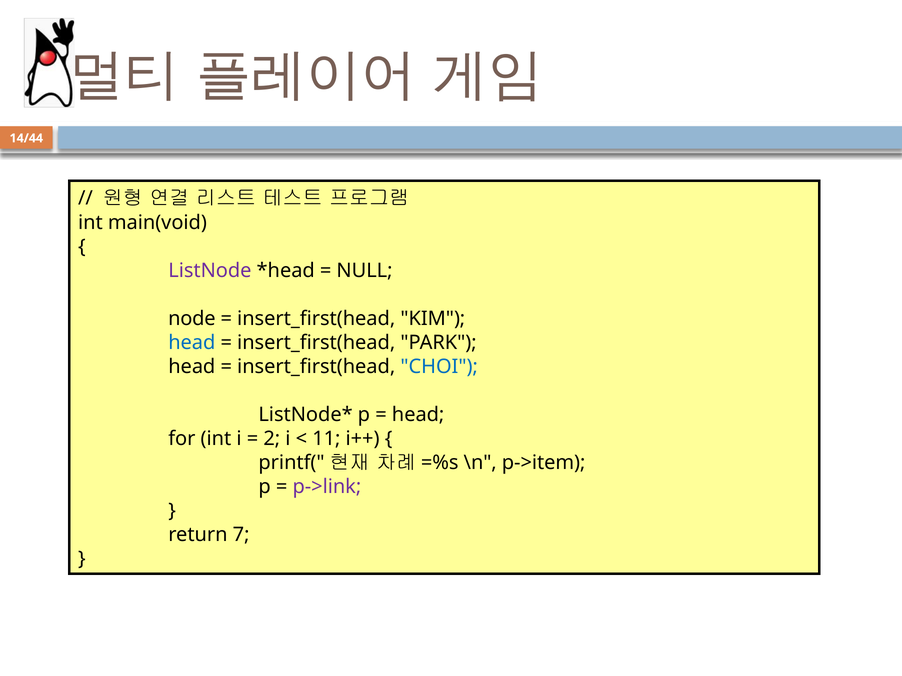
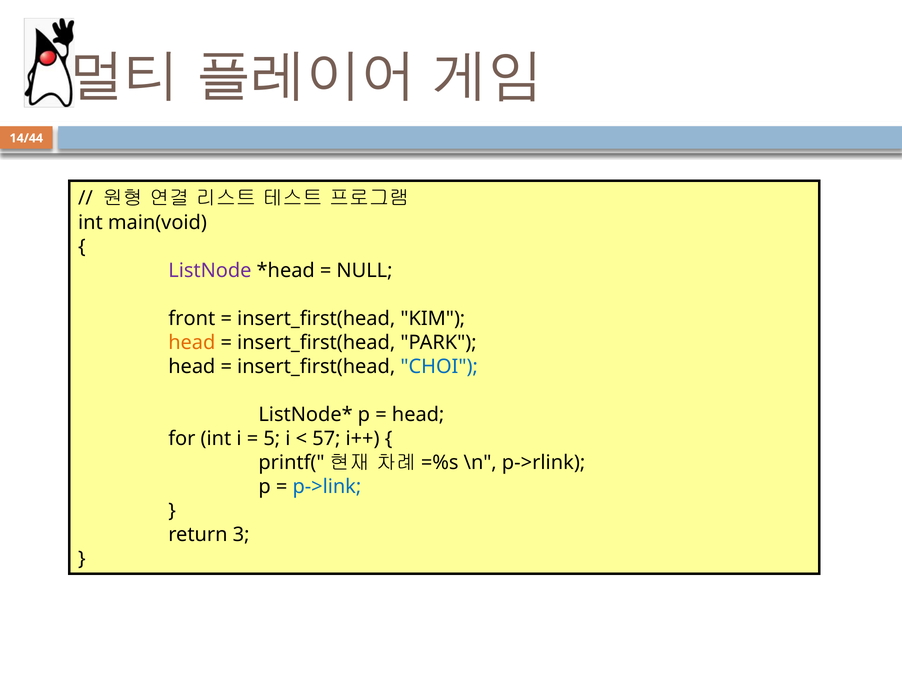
node: node -> front (192, 319)
head colour: blue -> orange (192, 343)
2: 2 -> 5 (272, 439)
11: 11 -> 57 (326, 439)
p->item: p->item -> p->rlink (544, 463)
p->link colour: purple -> blue (327, 487)
7: 7 -> 3 (241, 535)
